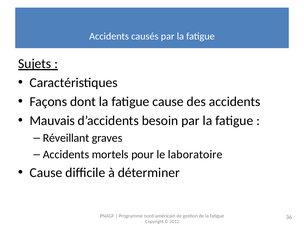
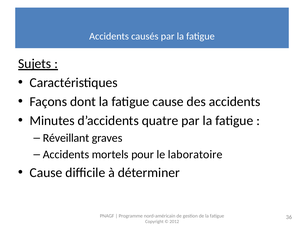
Mauvais: Mauvais -> Minutes (52, 121)
besoin: besoin -> quatre (160, 121)
